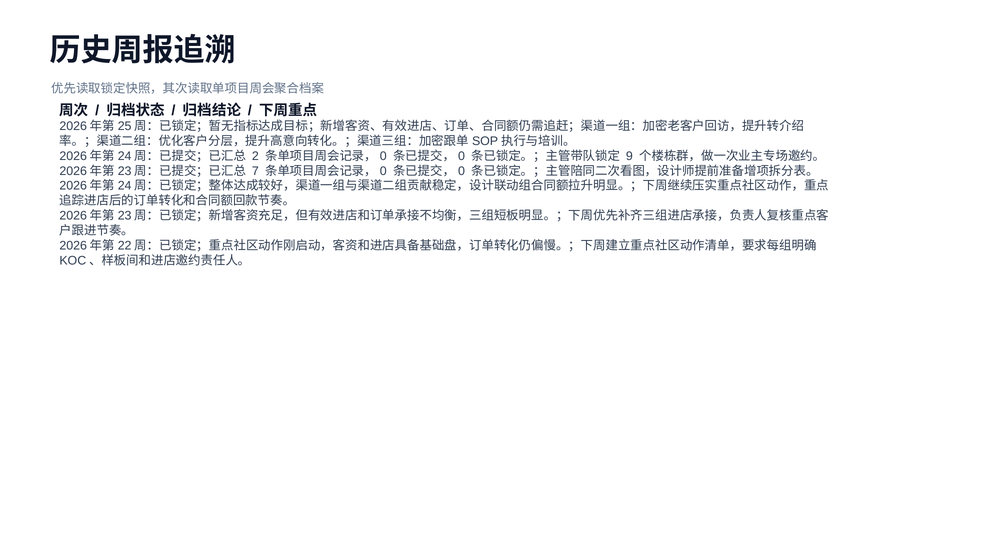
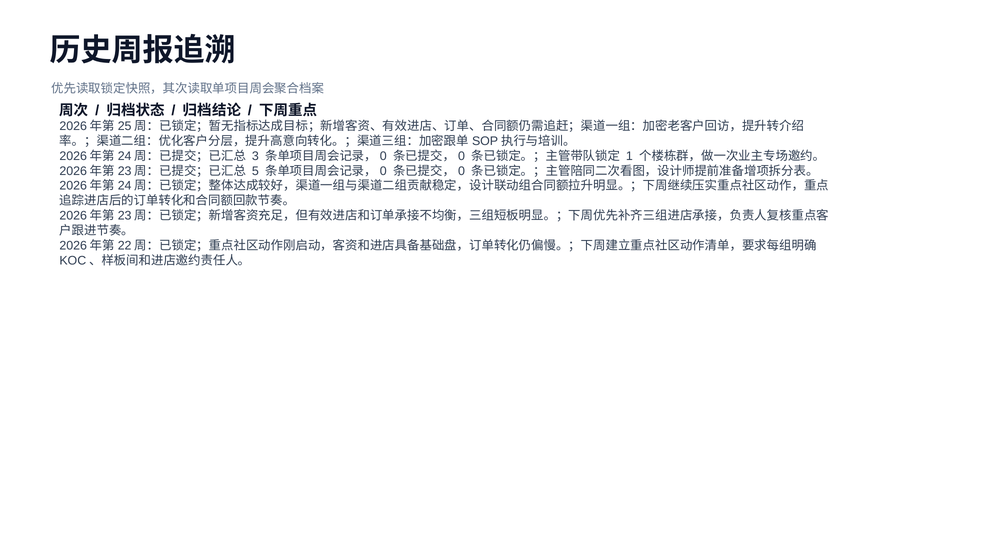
2: 2 -> 3 (255, 156)
9: 9 -> 1 (629, 156)
7: 7 -> 5 (255, 171)
